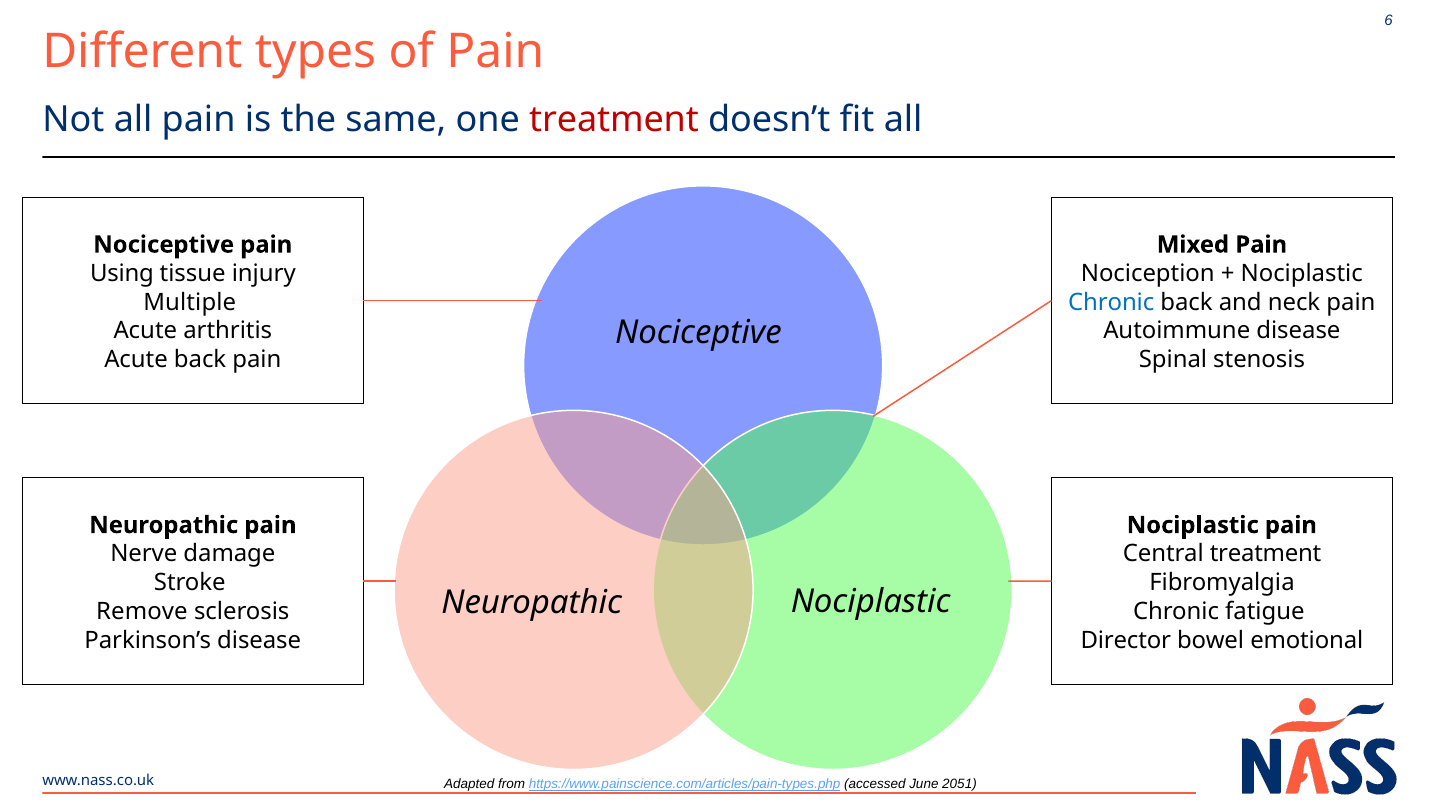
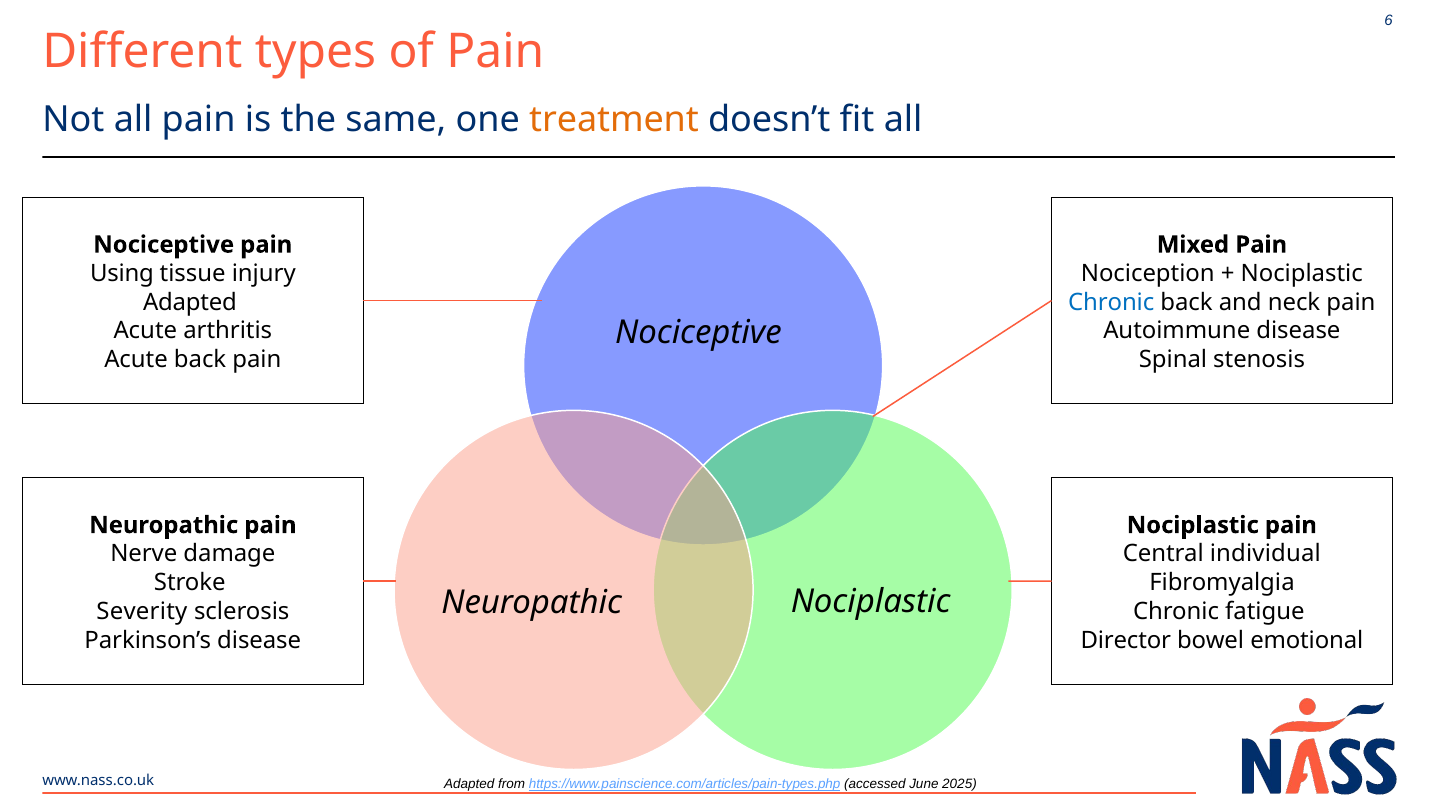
treatment colour: red -> orange (614, 119)
Multiple: Multiple -> Adapted (190, 302)
Central treatment: treatment -> individual (1265, 554)
Remove: Remove -> Severity (142, 611)
2051: 2051 -> 2025 (959, 784)
